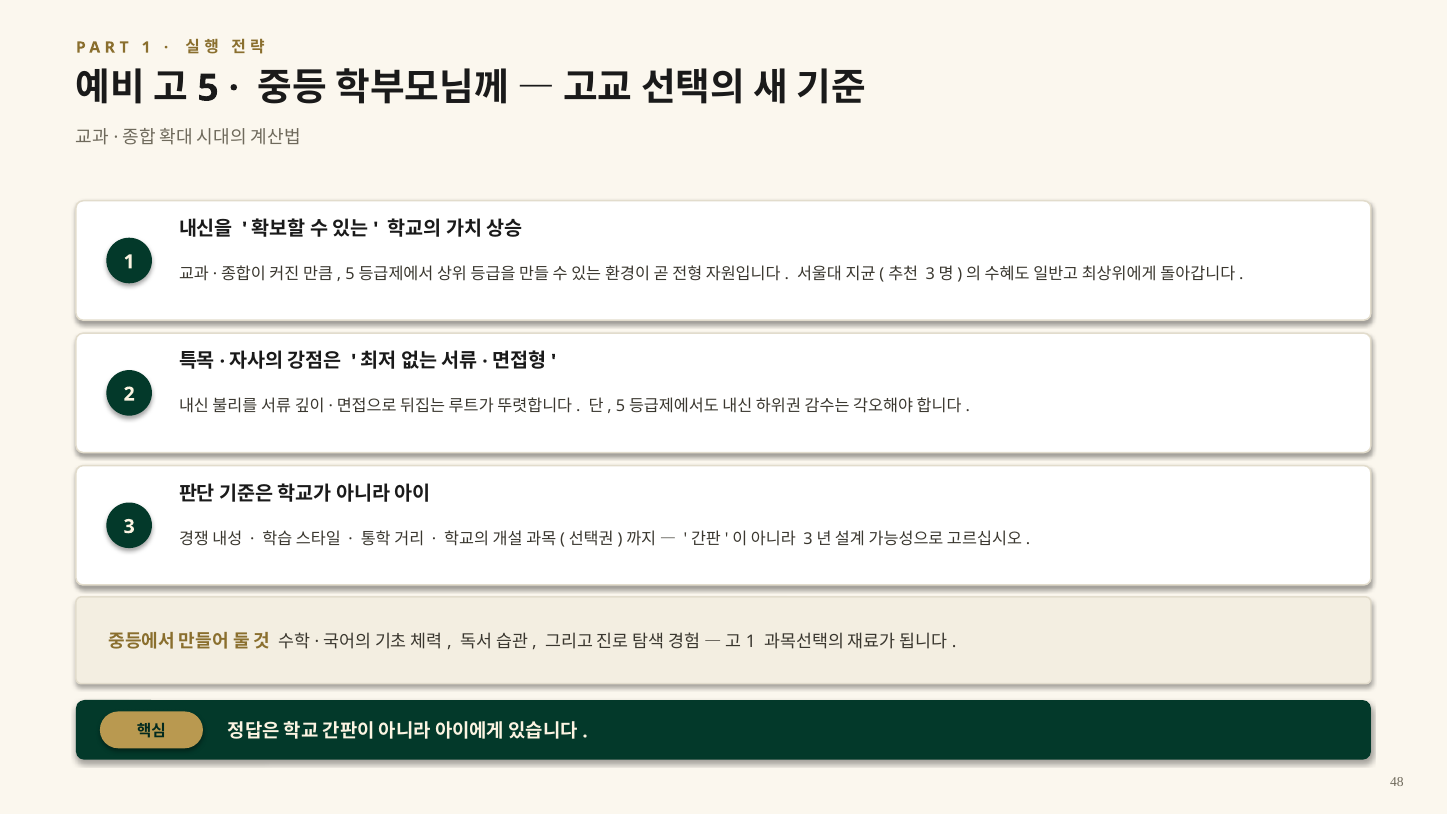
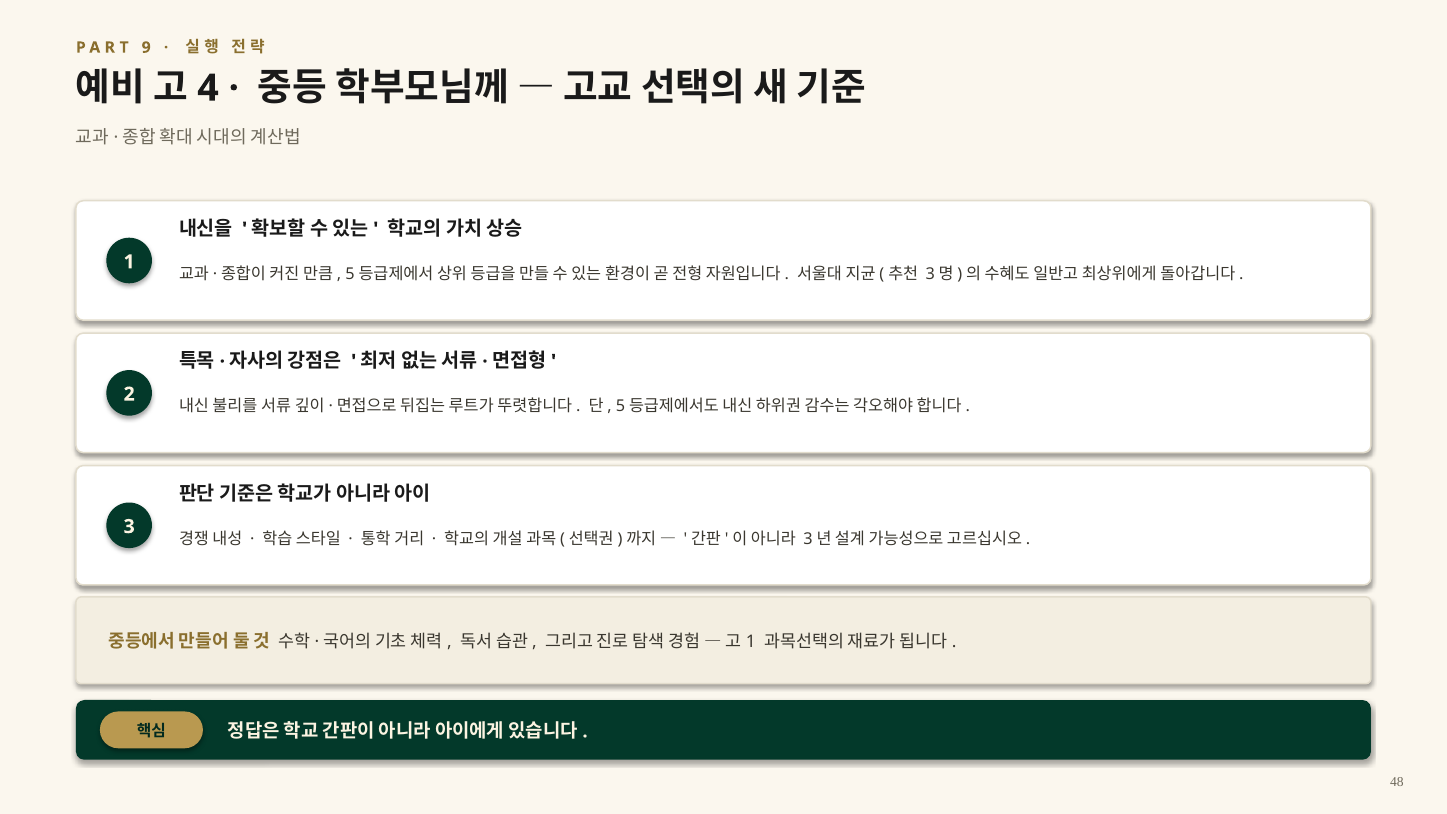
1: 1 -> 9 (146, 47)
5: 5 -> 4 (208, 88)
